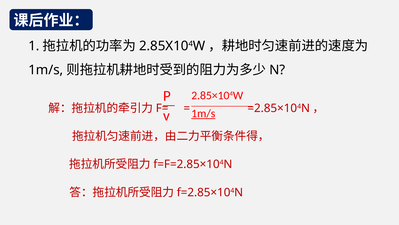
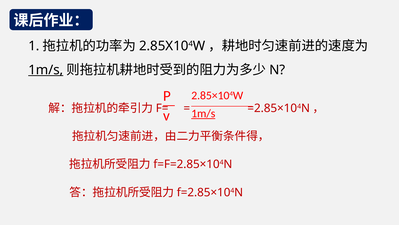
1m/s underline: none -> present (46, 70)
